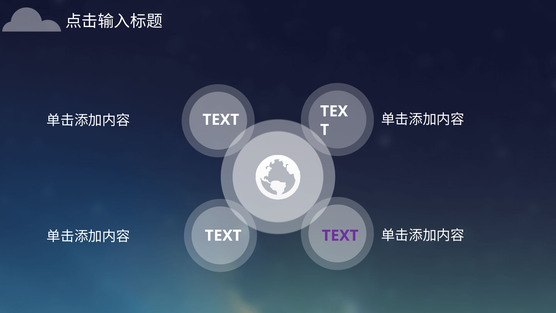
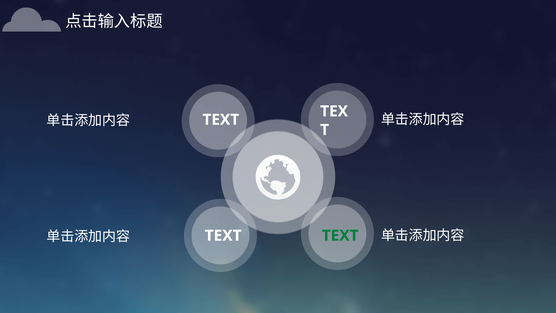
TEXT colour: purple -> green (340, 235)
